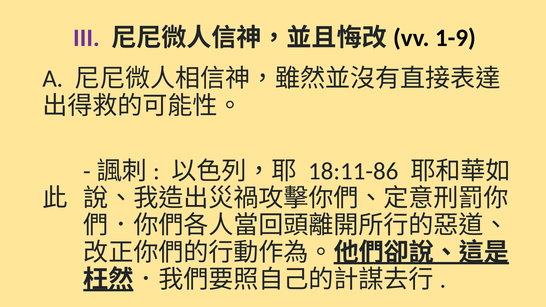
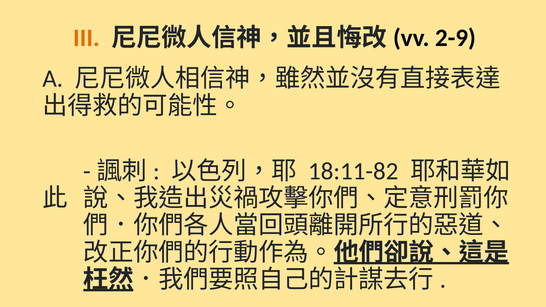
III colour: purple -> orange (87, 38)
1-9: 1-9 -> 2-9 (456, 38)
18:11-86: 18:11-86 -> 18:11-82 (353, 171)
